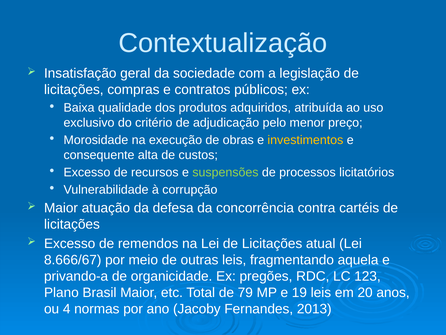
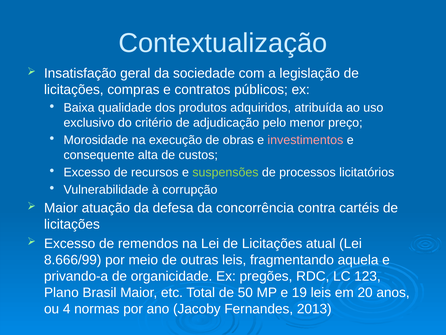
investimentos colour: yellow -> pink (305, 140)
8.666/67: 8.666/67 -> 8.666/99 (73, 260)
79: 79 -> 50 (245, 292)
